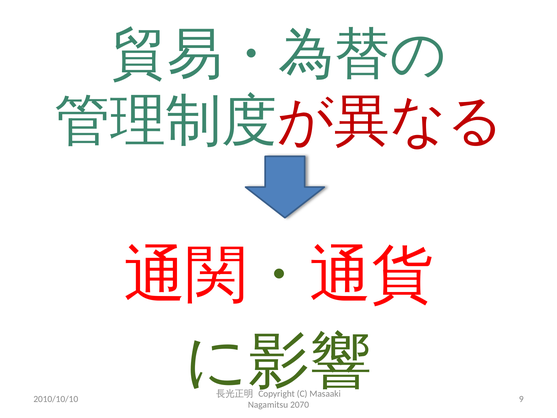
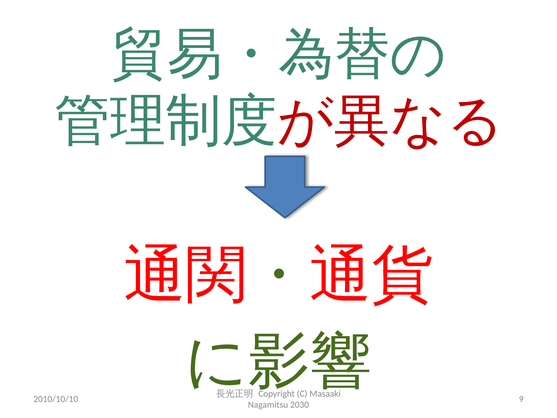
2070: 2070 -> 2030 (300, 405)
